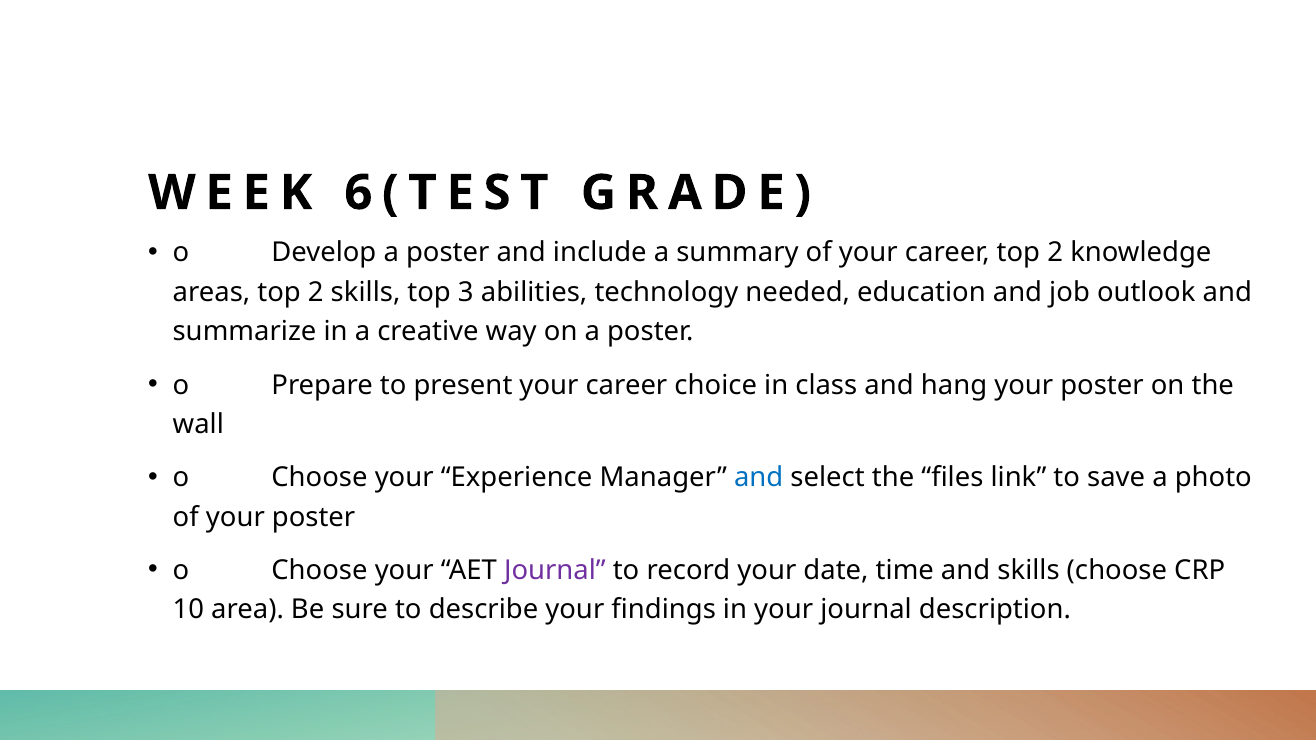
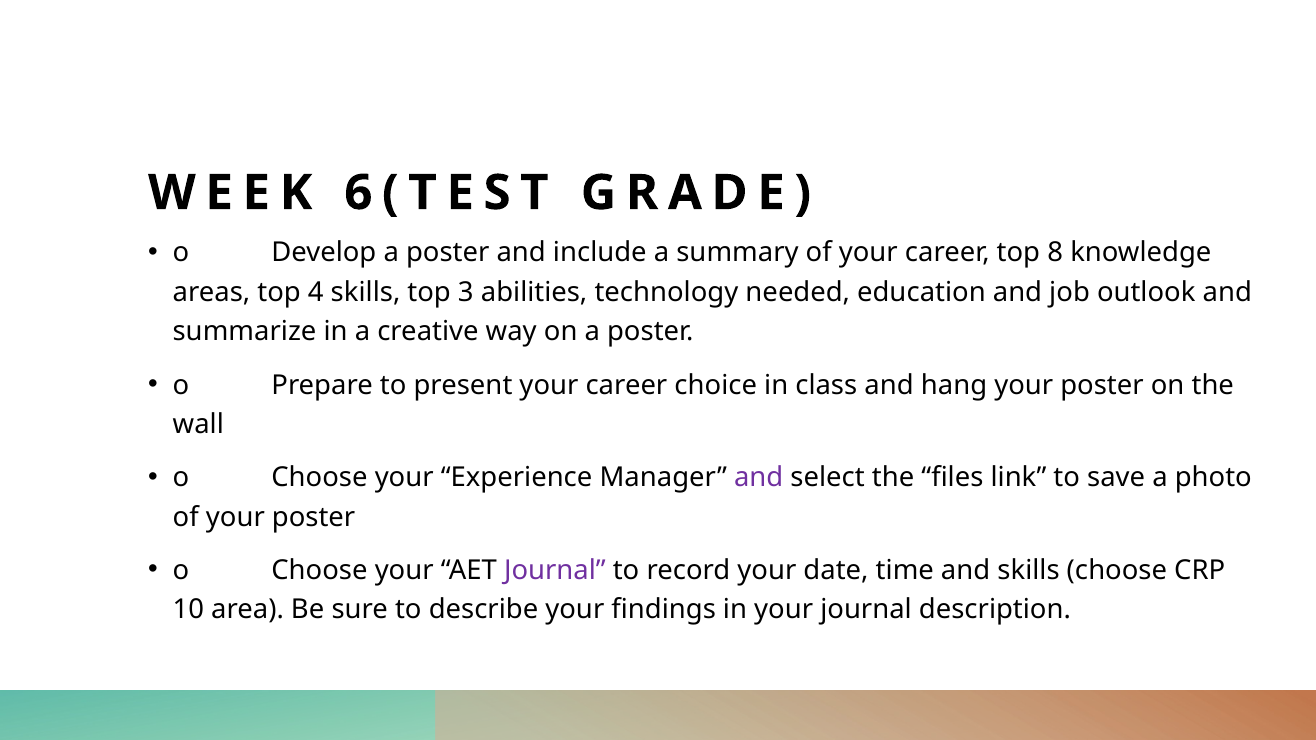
career top 2: 2 -> 8 (1055, 253)
areas top 2: 2 -> 4 (316, 292)
and colour: blue -> purple (759, 478)
